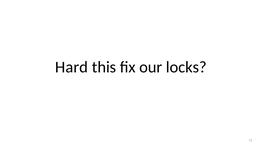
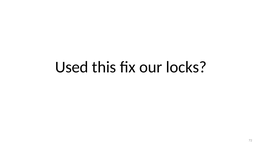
Hard: Hard -> Used (72, 67)
